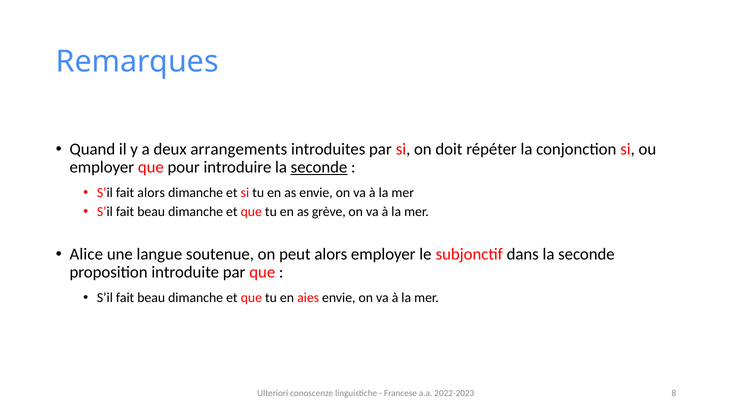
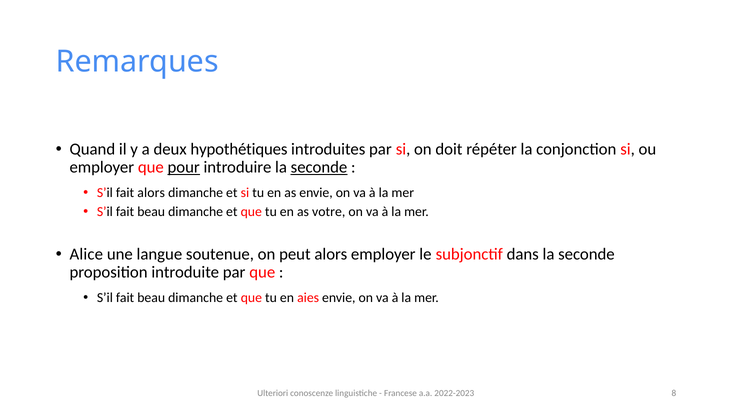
arrangements: arrangements -> hypothétiques (239, 149)
pour underline: none -> present (184, 167)
grève: grève -> votre (329, 211)
